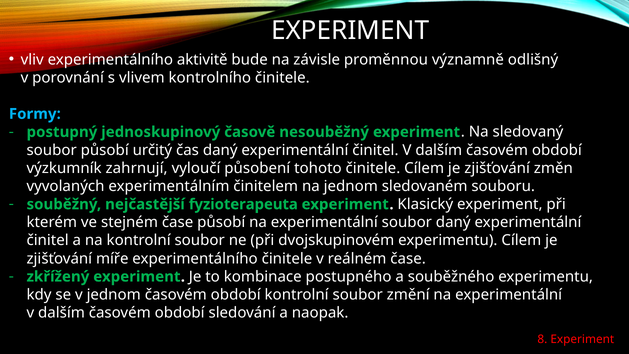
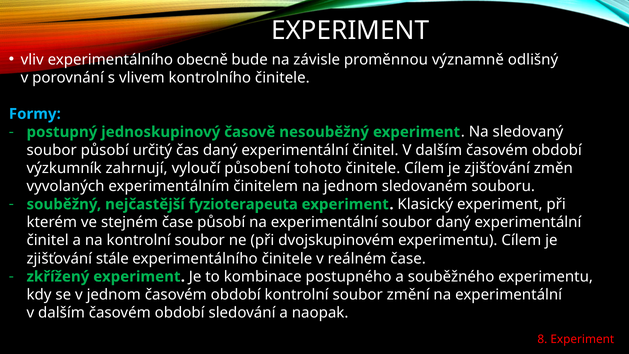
aktivitě: aktivitě -> obecně (202, 60)
míře: míře -> stále (112, 258)
